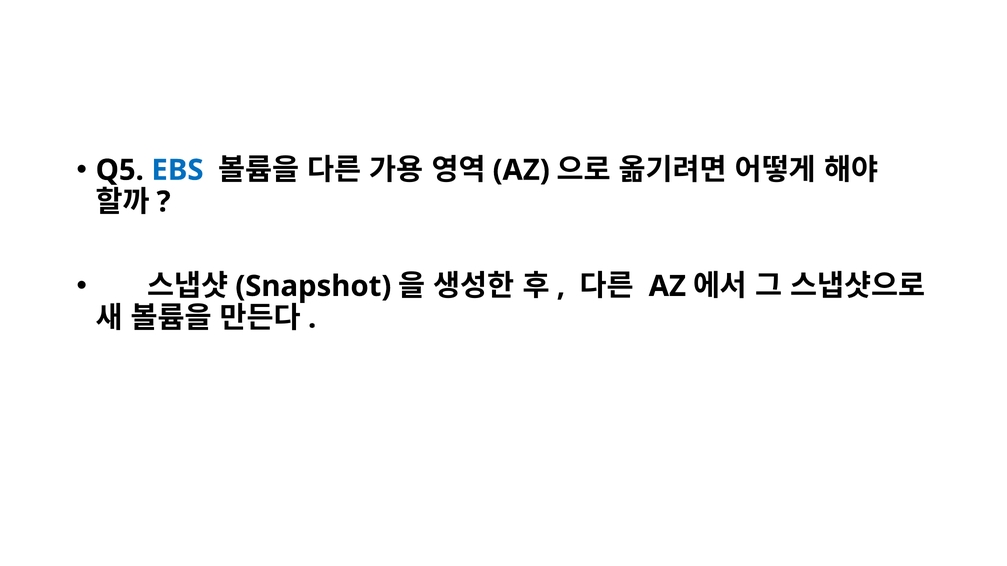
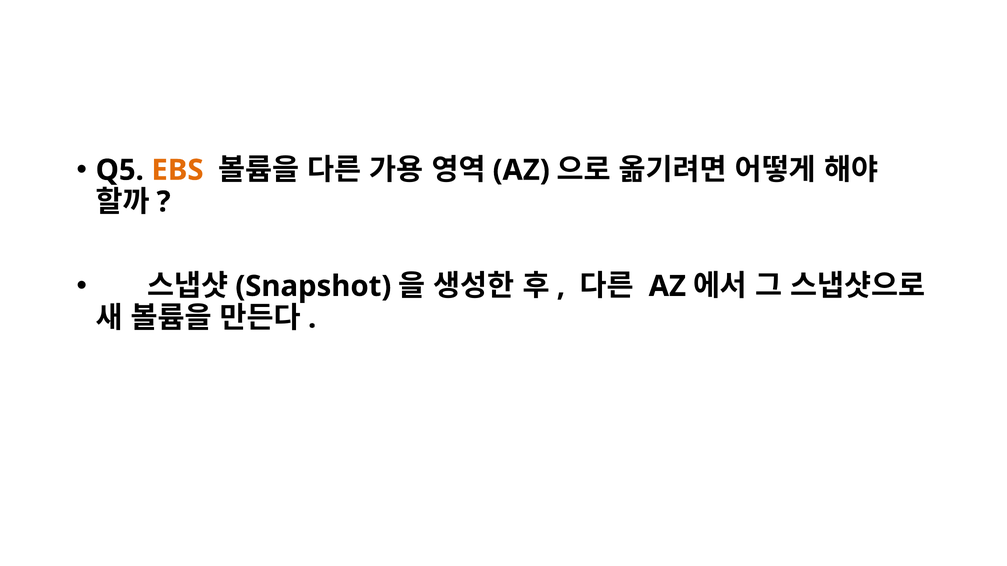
EBS colour: blue -> orange (177, 170)
